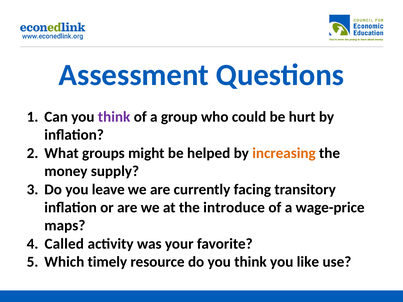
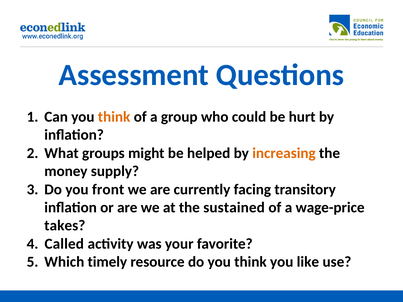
think colour: purple -> orange (114, 117)
leave: leave -> front (108, 190)
introduce: introduce -> sustained (234, 208)
maps: maps -> takes (65, 226)
